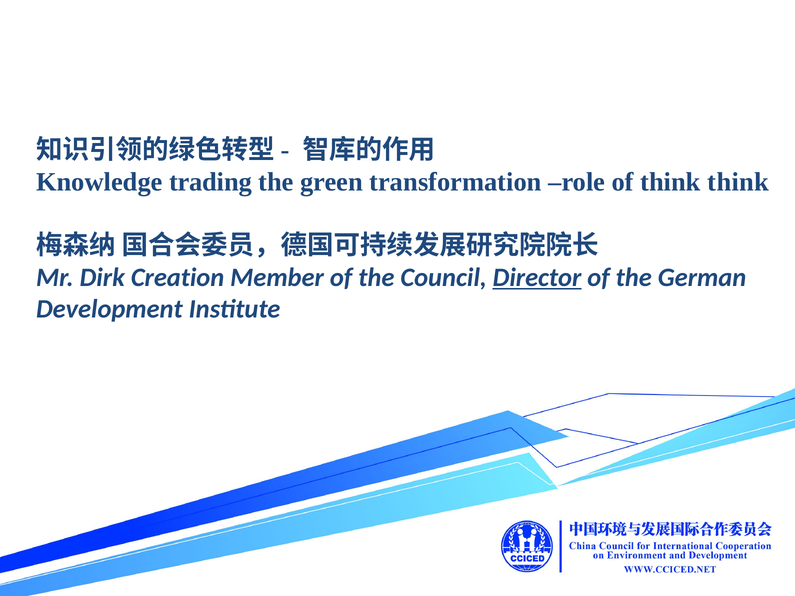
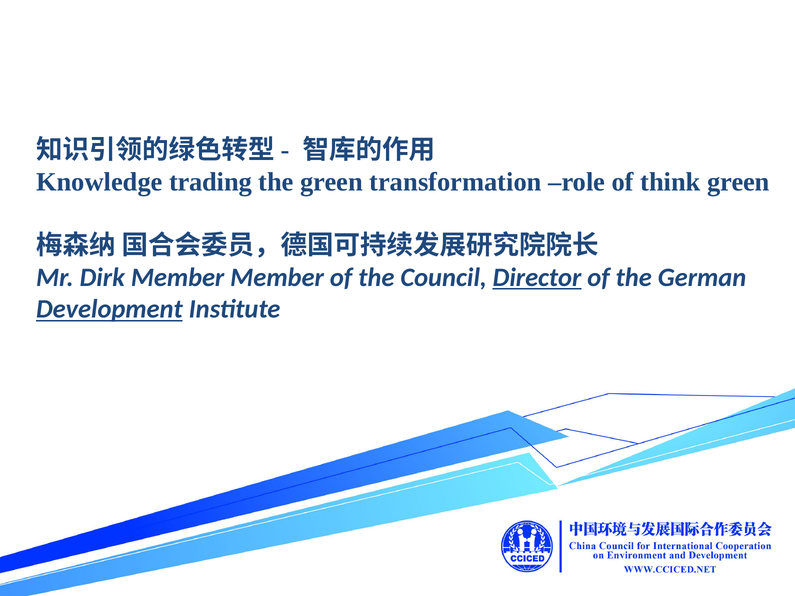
think think: think -> green (738, 182)
Dirk Creation: Creation -> Member (178, 278)
Development underline: none -> present (109, 309)
